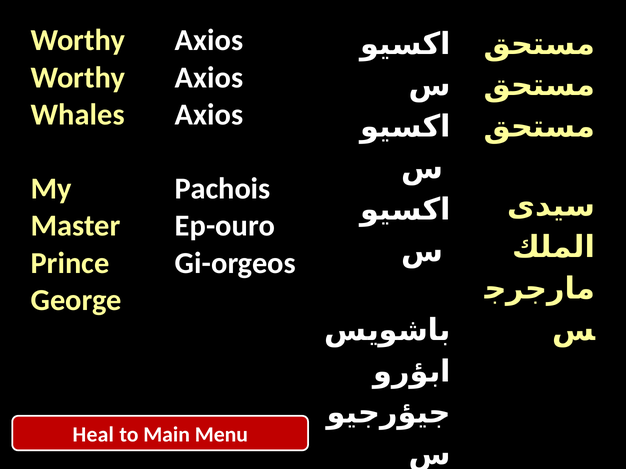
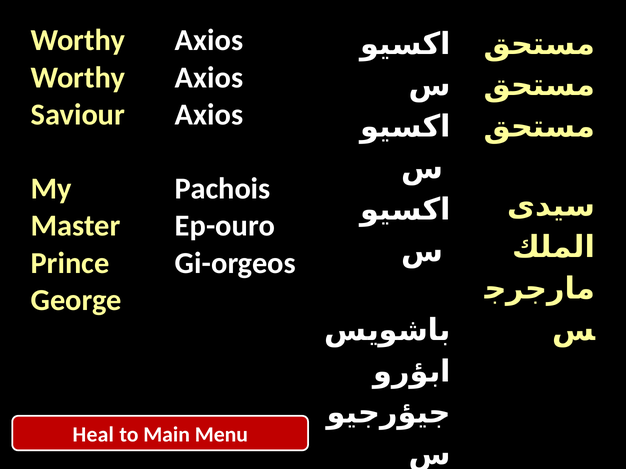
Whales: Whales -> Saviour (78, 115)
